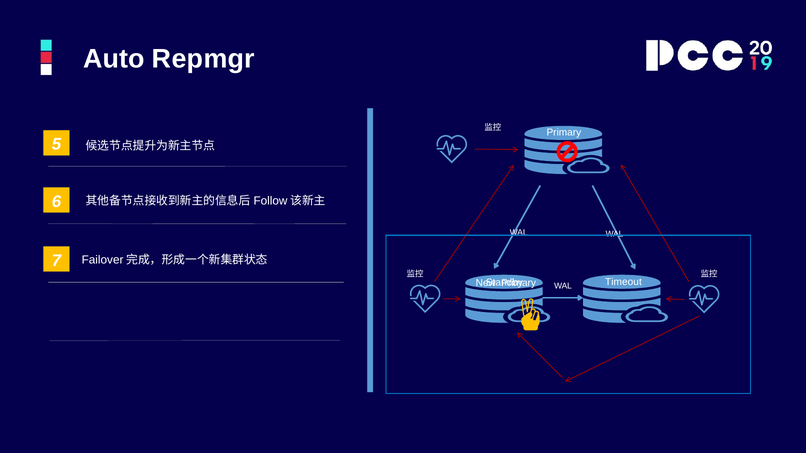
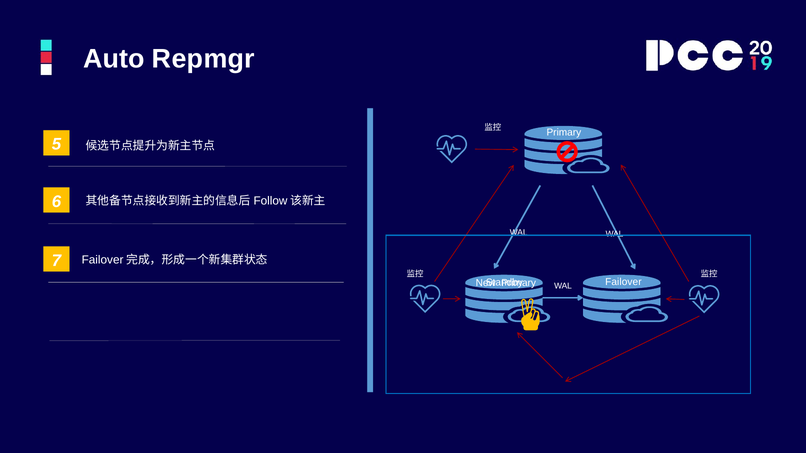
Timeout: Timeout -> Failover (623, 282)
